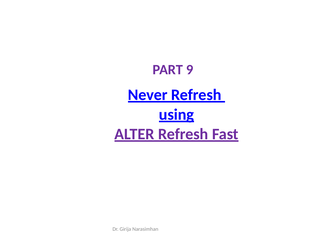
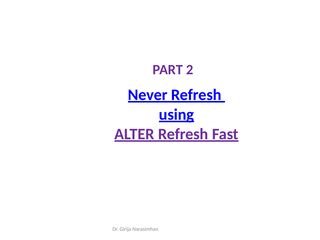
9: 9 -> 2 (190, 70)
